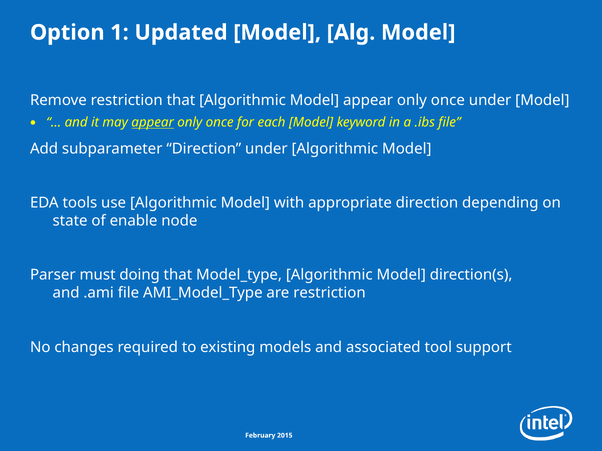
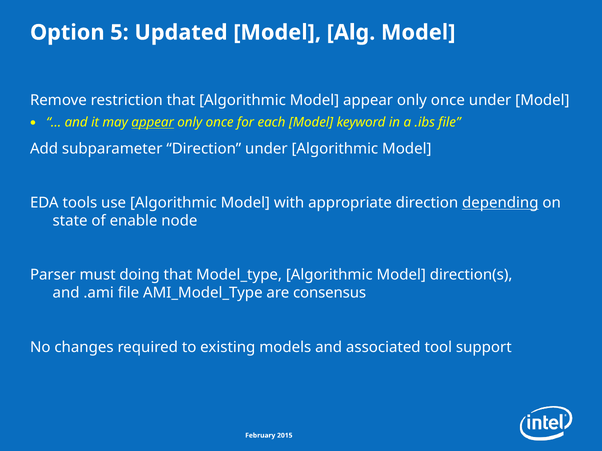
1: 1 -> 5 (119, 33)
depending underline: none -> present (500, 203)
are restriction: restriction -> consensus (330, 293)
